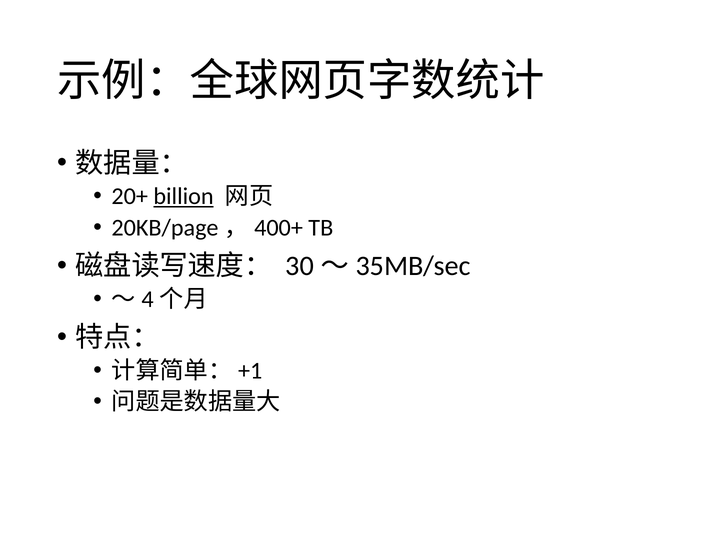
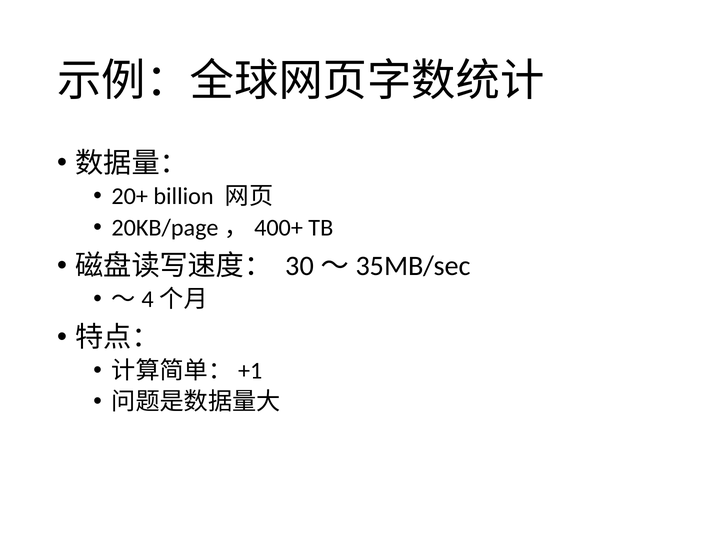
billion underline: present -> none (184, 197)
